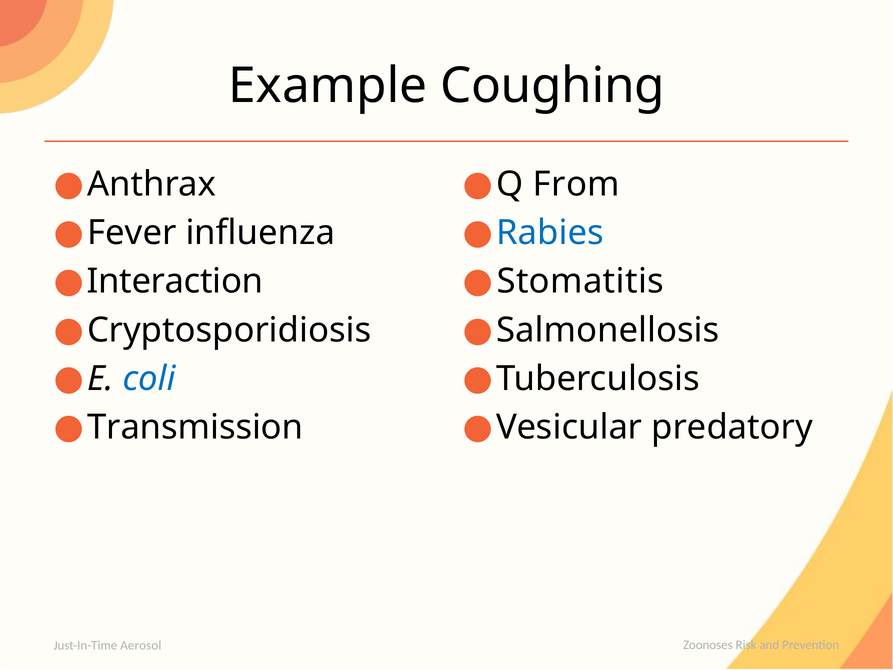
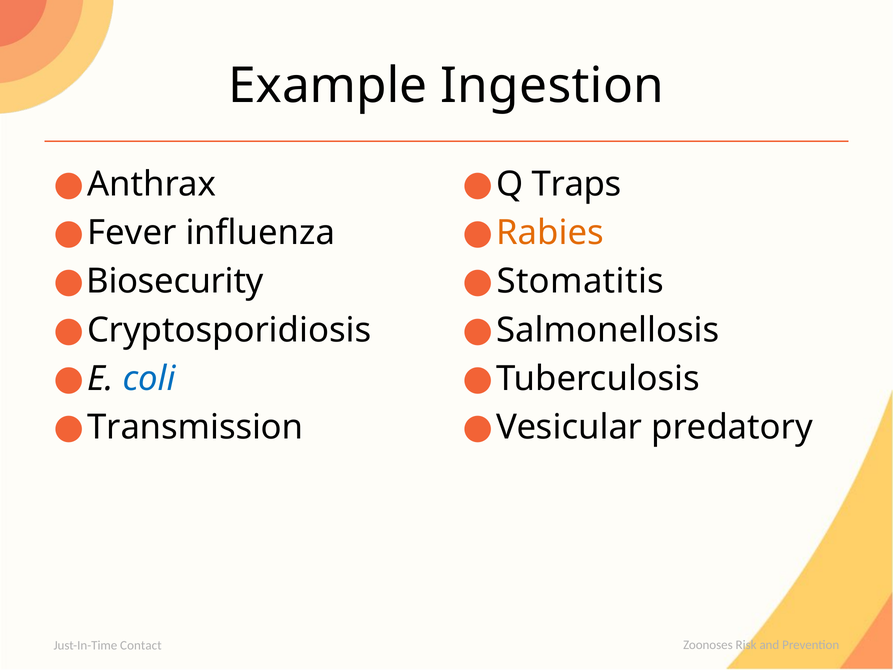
Coughing: Coughing -> Ingestion (552, 86)
From: From -> Traps (577, 184)
Rabies colour: blue -> orange (550, 233)
Interaction: Interaction -> Biosecurity (175, 281)
Aerosol: Aerosol -> Contact (141, 645)
